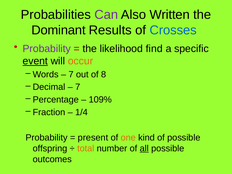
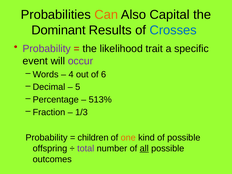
Can colour: purple -> orange (106, 15)
Written: Written -> Capital (170, 15)
find: find -> trait (154, 49)
event underline: present -> none (35, 61)
occur colour: orange -> purple (80, 61)
7: 7 -> 4 (71, 74)
8: 8 -> 6 (104, 74)
7: 7 -> 5 (78, 87)
109%: 109% -> 513% (100, 100)
1/4: 1/4 -> 1/3 (82, 112)
present: present -> children (93, 138)
total colour: orange -> purple (86, 148)
